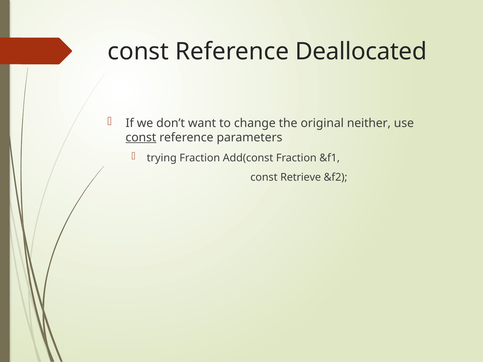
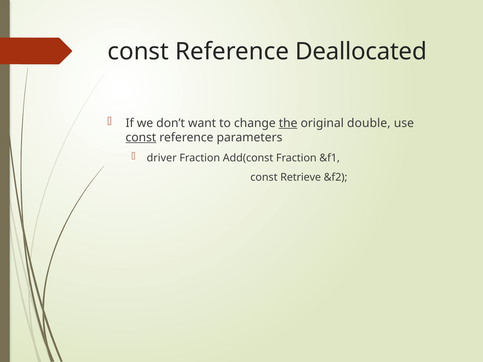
the underline: none -> present (288, 123)
neither: neither -> double (369, 123)
trying: trying -> driver (162, 158)
